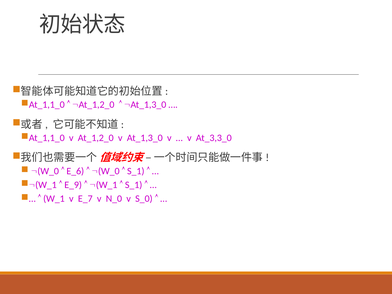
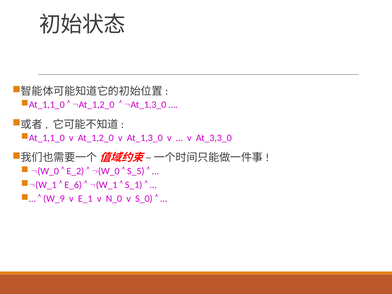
E_6: E_6 -> E_2 (75, 171)
S_1: S_1 -> S_5 (136, 171)
E_9: E_9 -> E_6 (73, 185)
W_1: W_1 -> W_9 (54, 199)
E_7: E_7 -> E_1 (85, 199)
